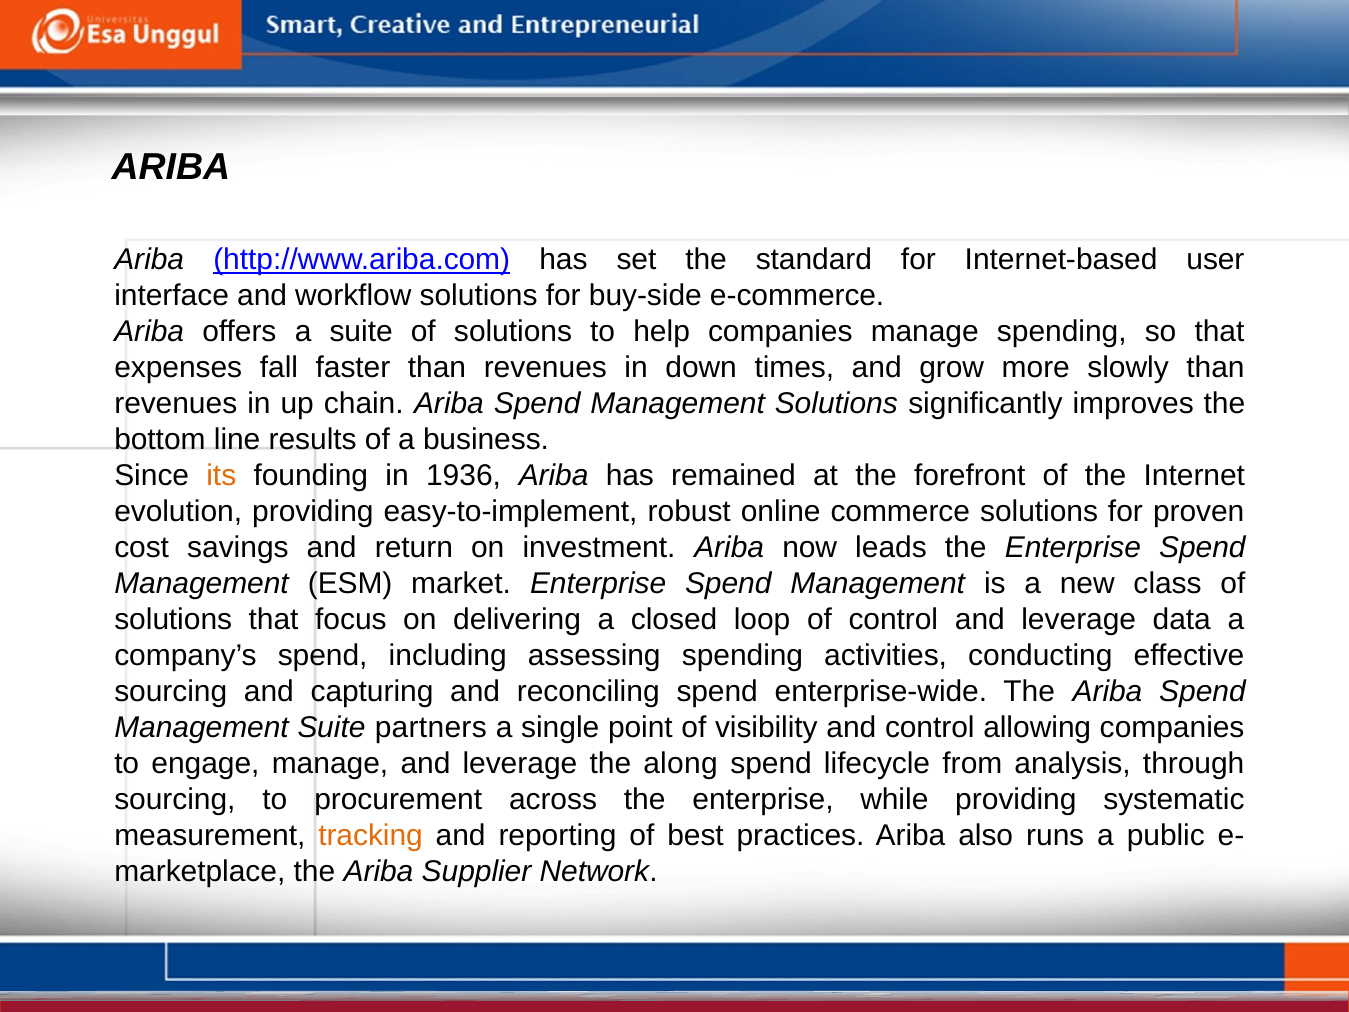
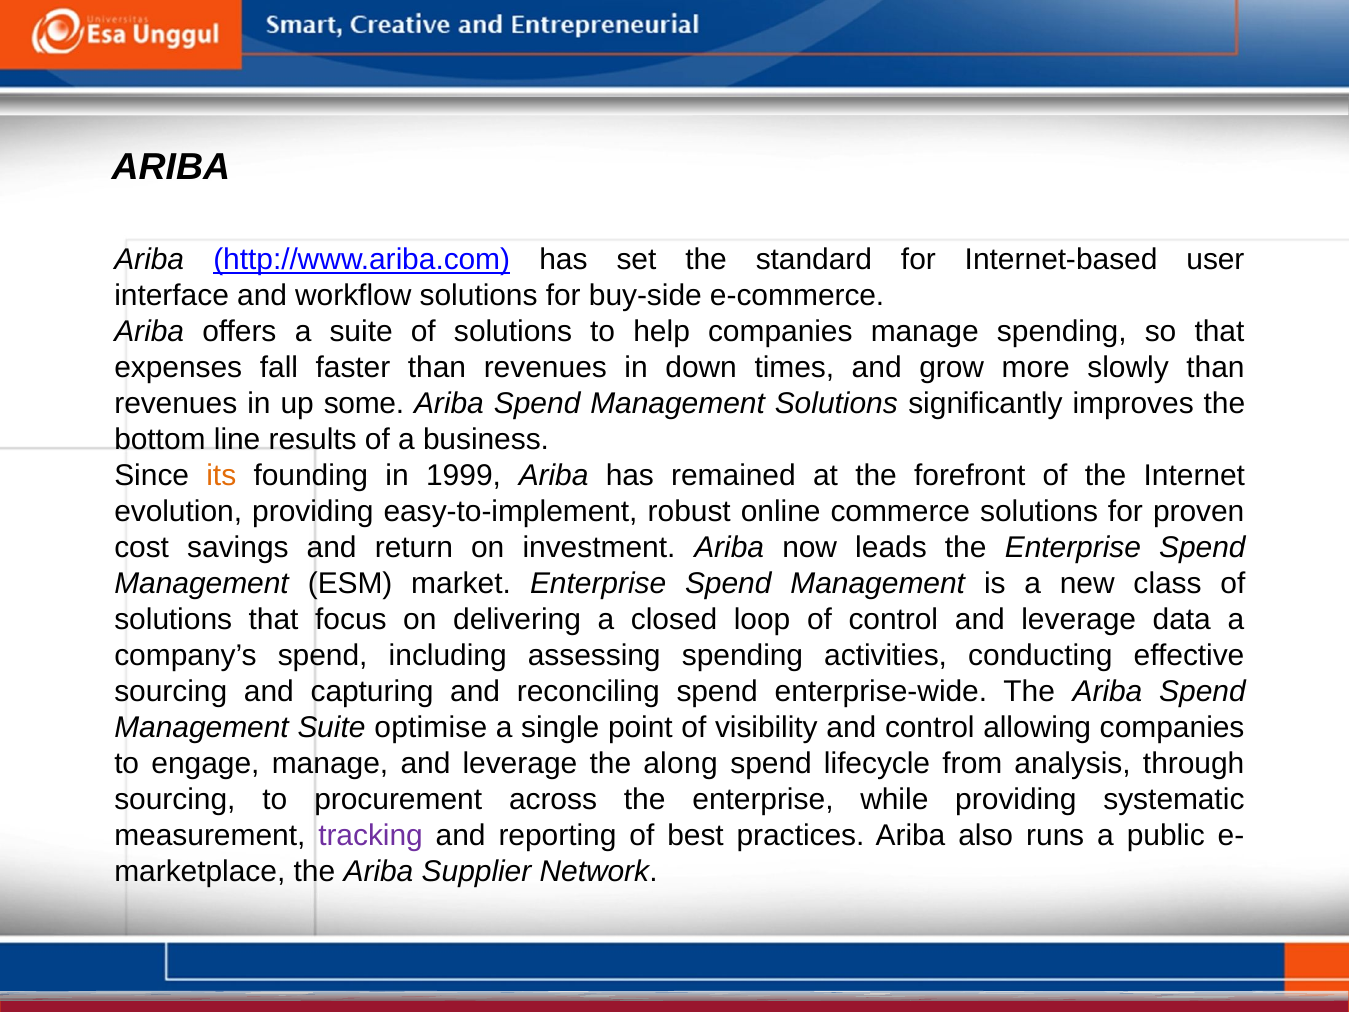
chain: chain -> some (364, 404)
1936: 1936 -> 1999 (464, 476)
partners: partners -> optimise (431, 727)
tracking colour: orange -> purple (371, 835)
